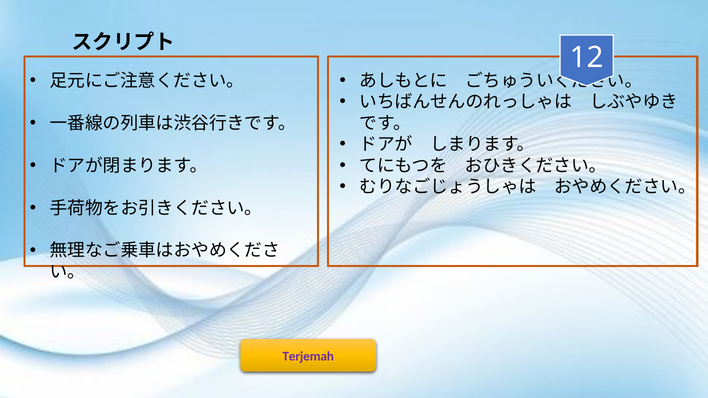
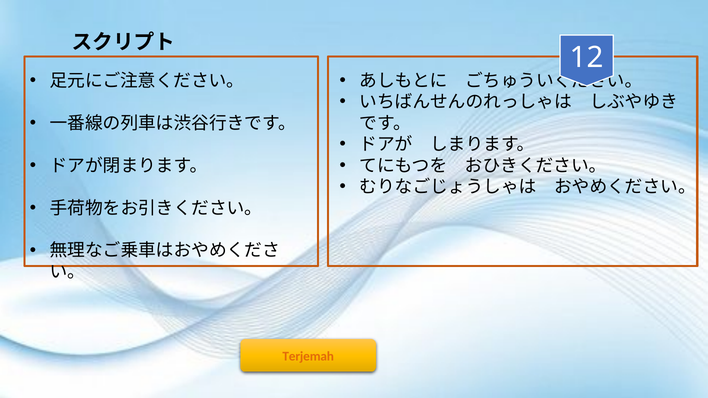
Terjemah colour: purple -> orange (308, 356)
